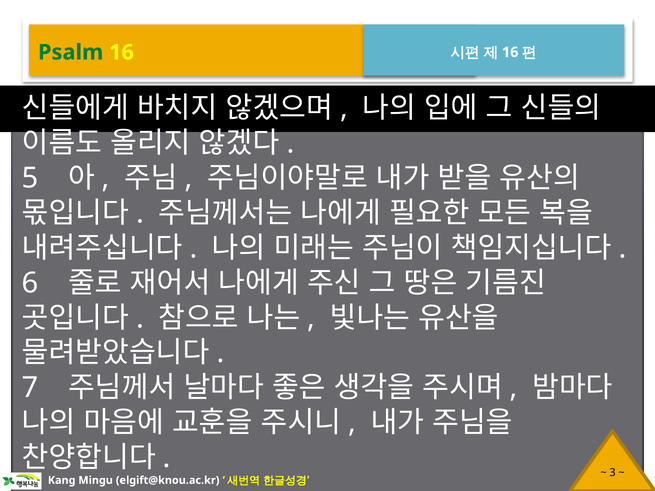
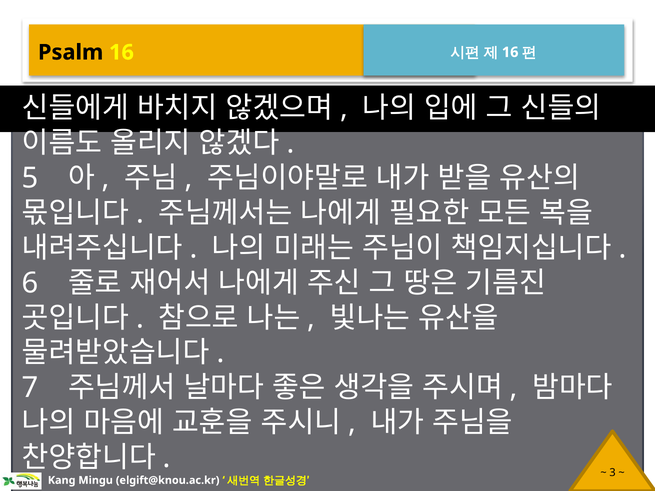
Psalm colour: green -> black (71, 52)
